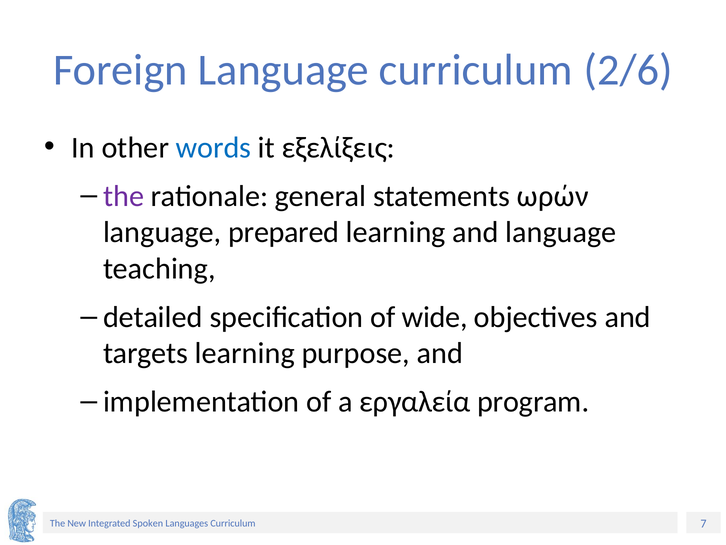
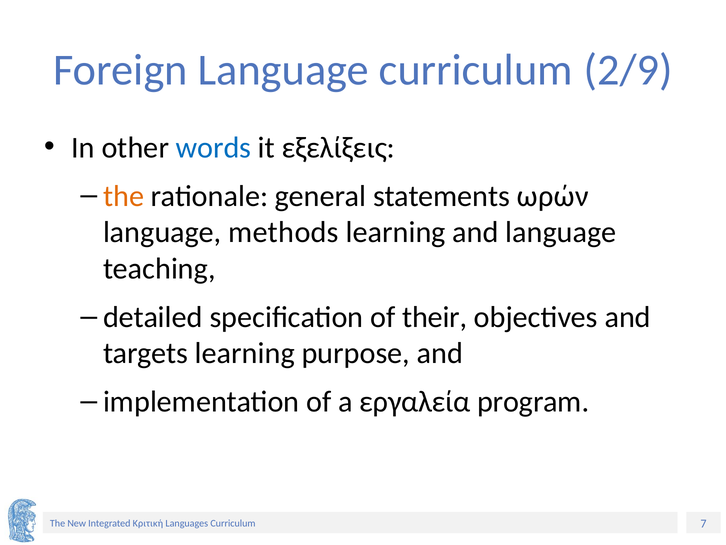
2/6: 2/6 -> 2/9 (628, 70)
the colour: purple -> orange (124, 196)
prepared: prepared -> methods (283, 232)
wide: wide -> their (435, 317)
Spoken: Spoken -> Κριτική (148, 523)
